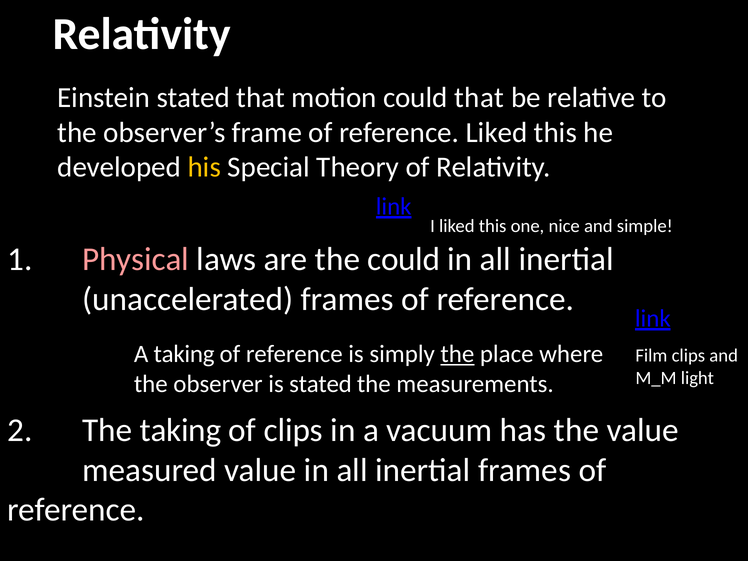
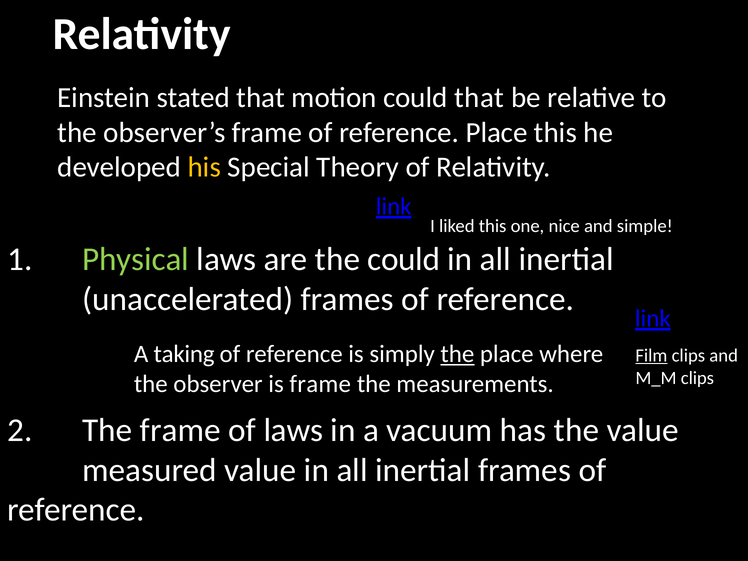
reference Liked: Liked -> Place (497, 132)
Physical colour: pink -> light green (136, 259)
Film underline: none -> present (651, 356)
M_M light: light -> clips (697, 378)
is stated: stated -> frame (320, 384)
The taking: taking -> frame (180, 430)
of clips: clips -> laws (293, 430)
